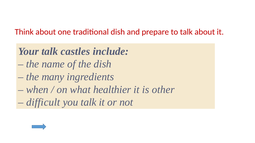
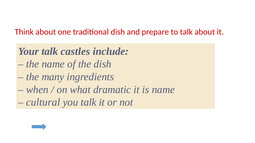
healthier: healthier -> dramatic (112, 90)
is other: other -> name (163, 90)
difficult: difficult -> cultural (43, 103)
